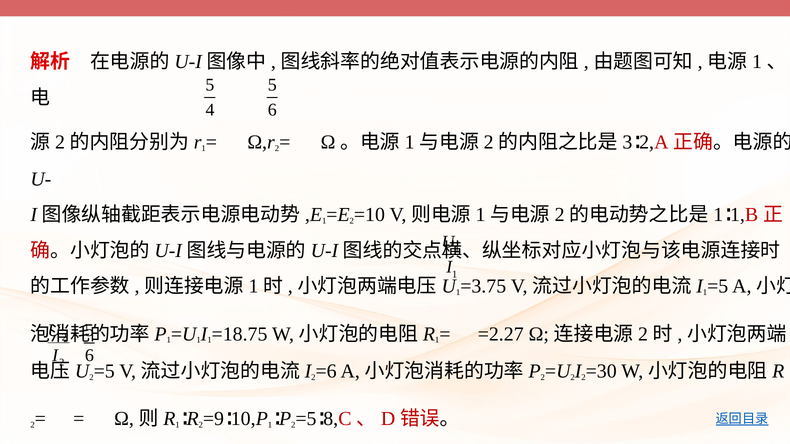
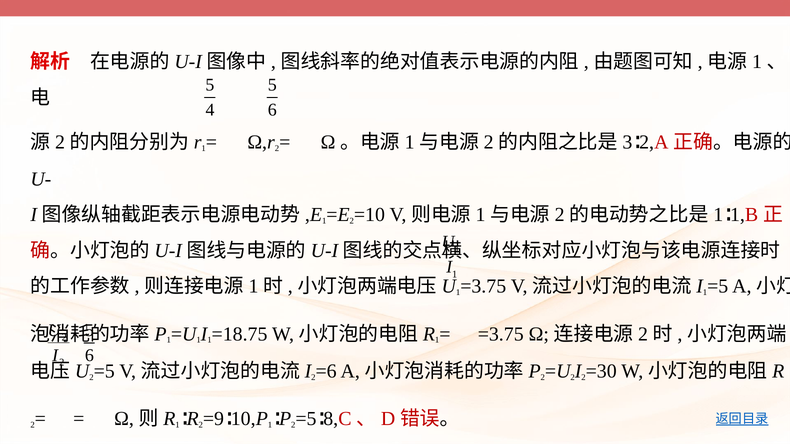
=2.27: =2.27 -> =3.75 (501, 334)
